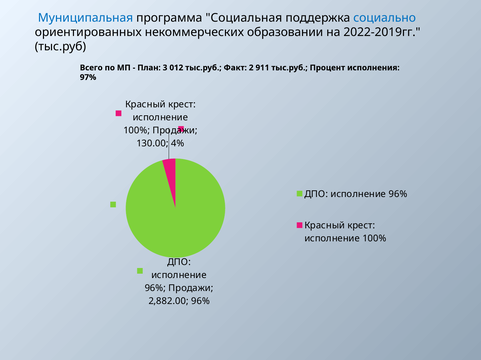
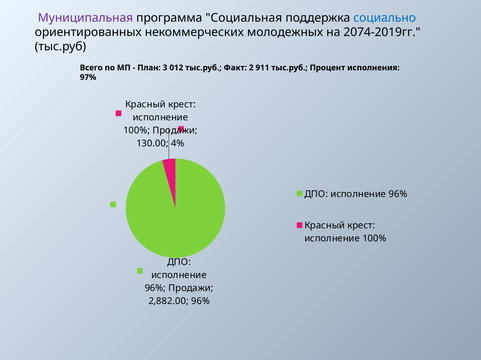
Муниципальная colour: blue -> purple (86, 18)
образовании: образовании -> молодежных (285, 32)
2022-2019гг: 2022-2019гг -> 2074-2019гг (382, 32)
